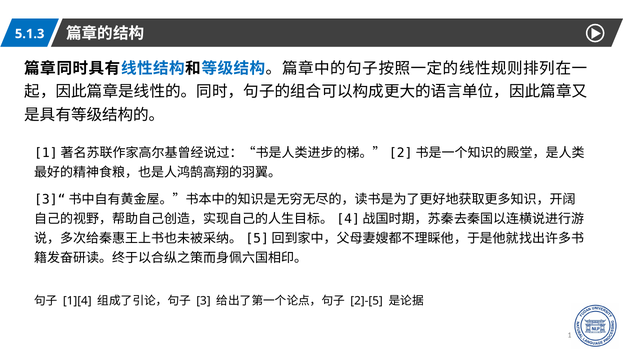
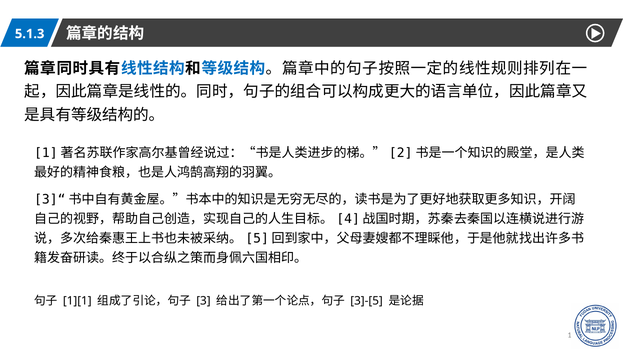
1][4: 1][4 -> 1][1 (77, 300)
2]-[5: 2]-[5 -> 3]-[5 (367, 300)
